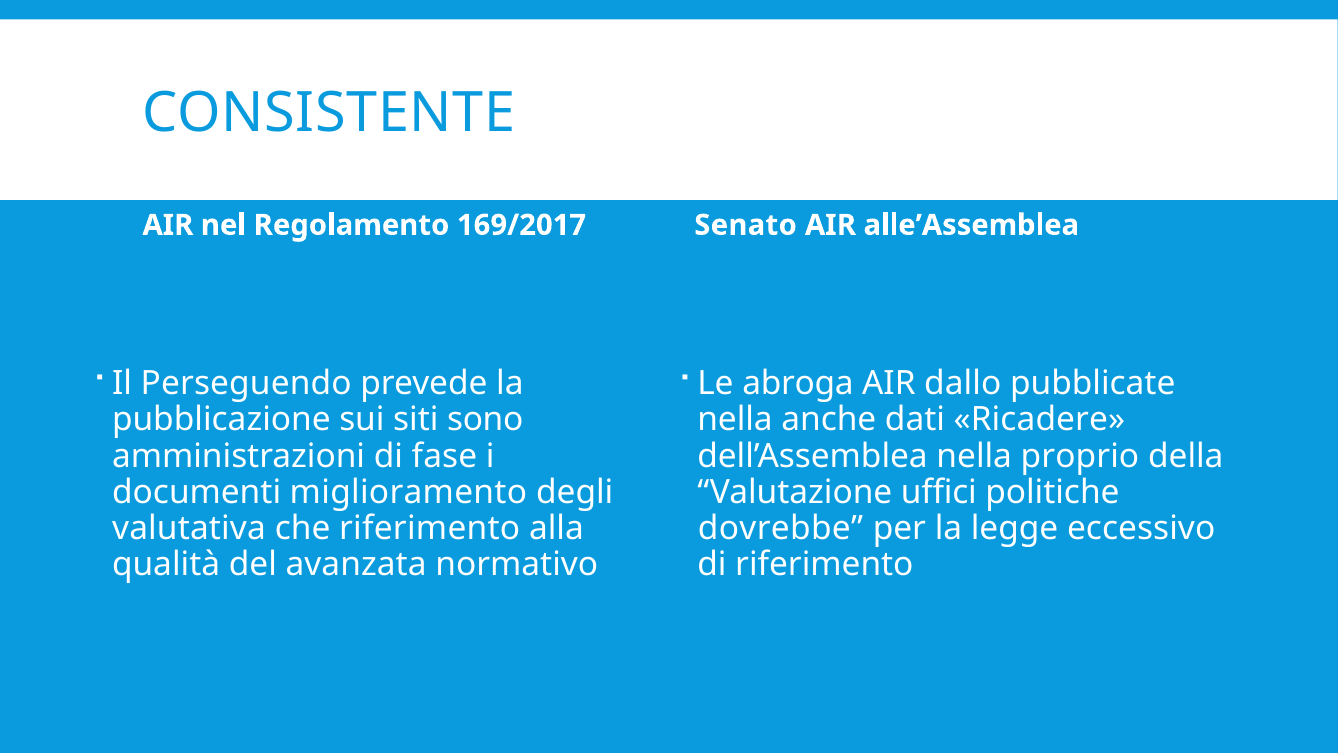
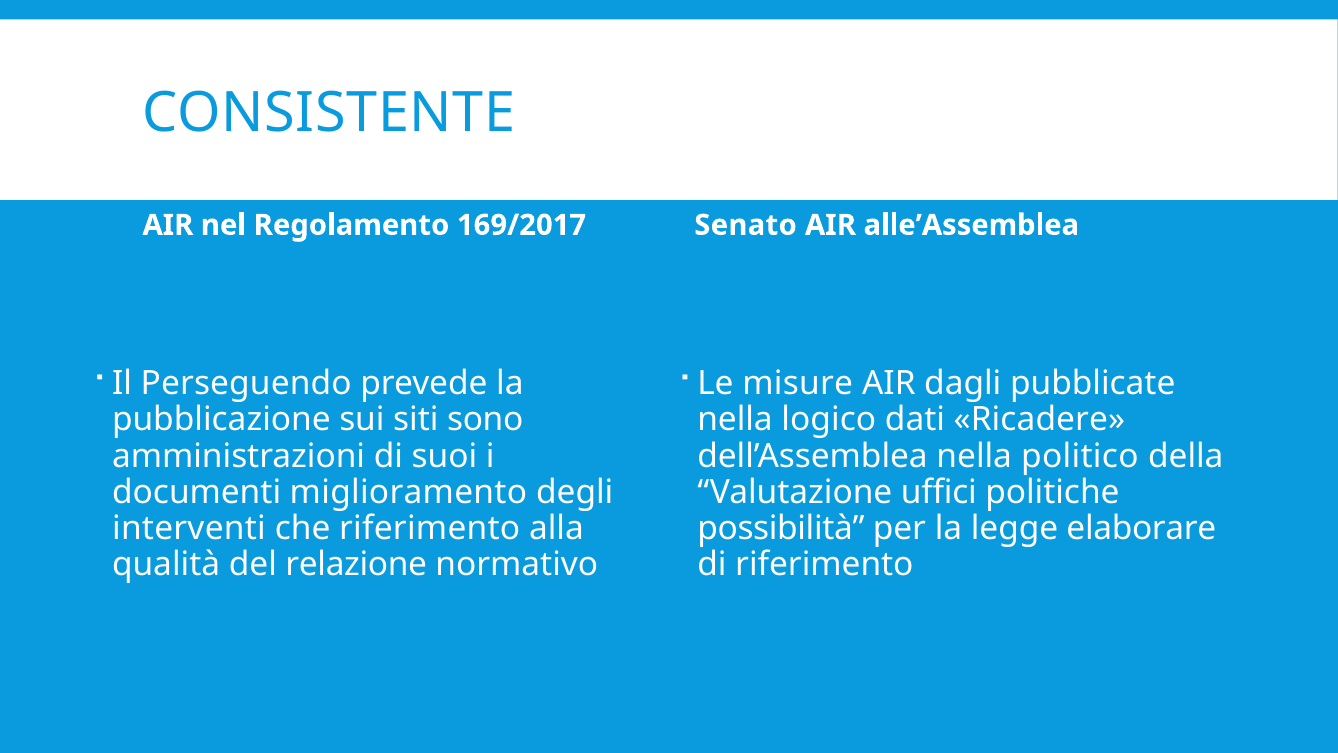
abroga: abroga -> misure (798, 384)
dallo: dallo -> dagli (963, 384)
anche: anche -> logico (829, 420)
fase: fase -> suoi (444, 456)
proprio: proprio -> politico (1080, 456)
valutativa: valutativa -> interventi (189, 528)
dovrebbe: dovrebbe -> possibilità (781, 528)
eccessivo: eccessivo -> elaborare (1141, 528)
avanzata: avanzata -> relazione (356, 564)
